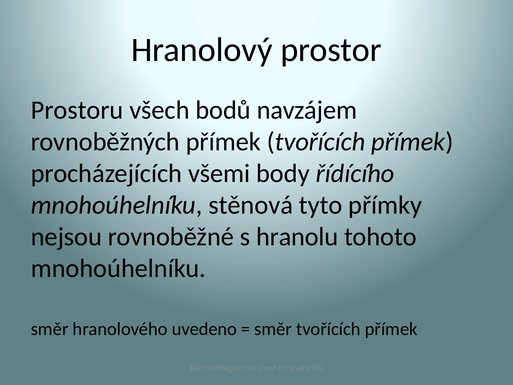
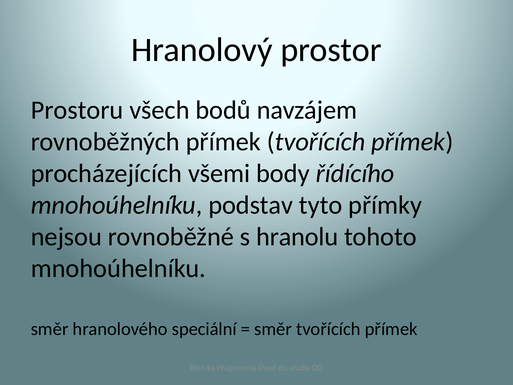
stěnová: stěnová -> podstav (251, 205)
uvedeno: uvedeno -> speciální (204, 329)
